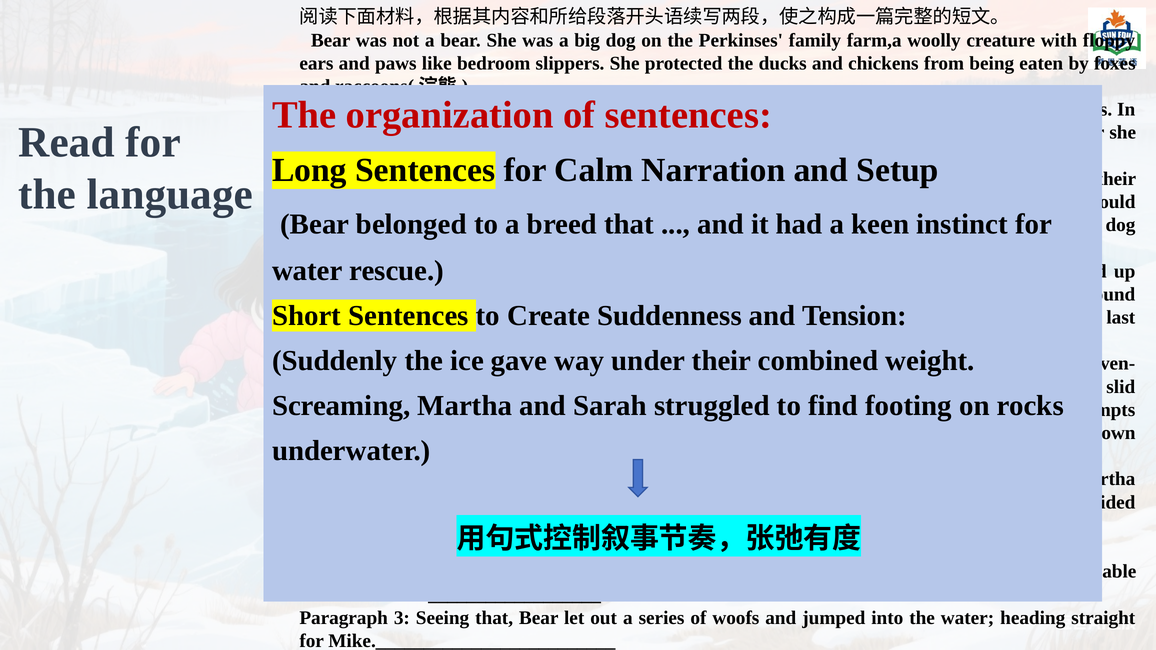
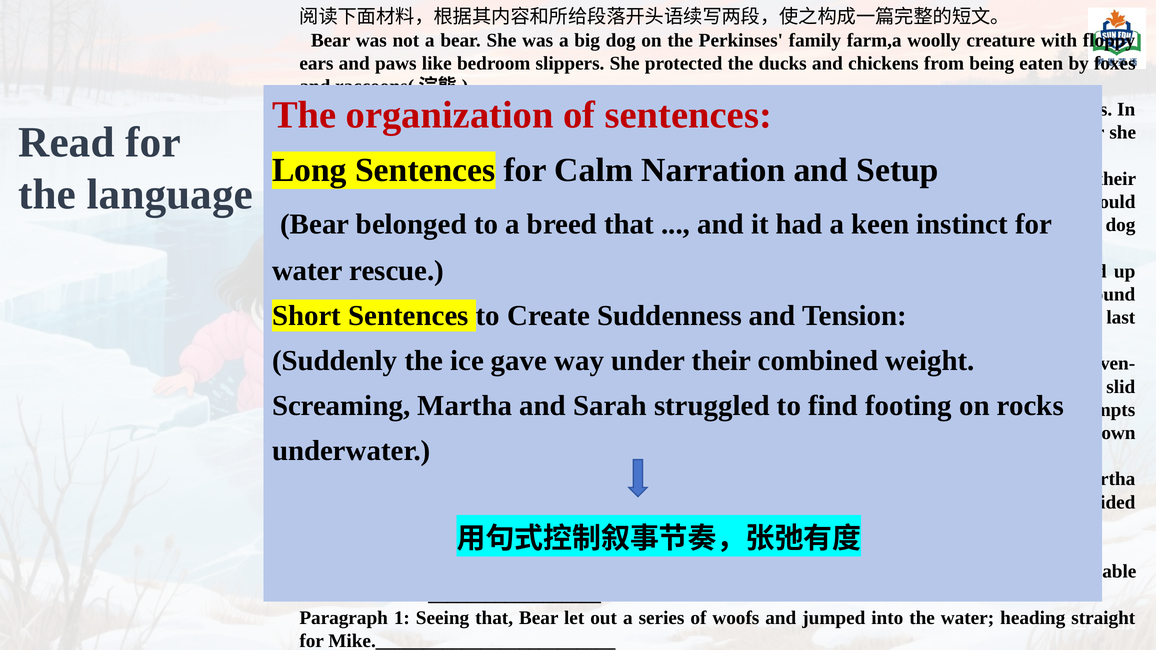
3: 3 -> 1 (402, 618)
